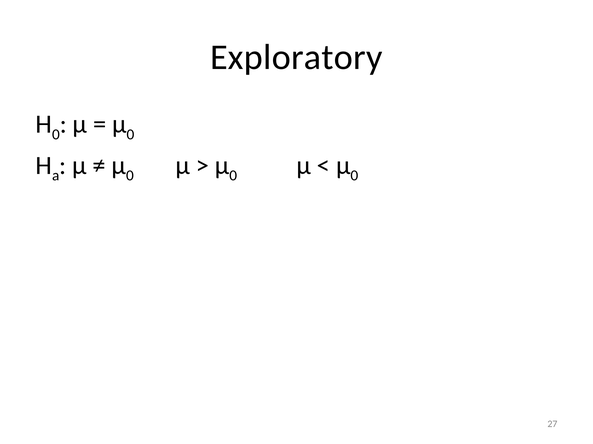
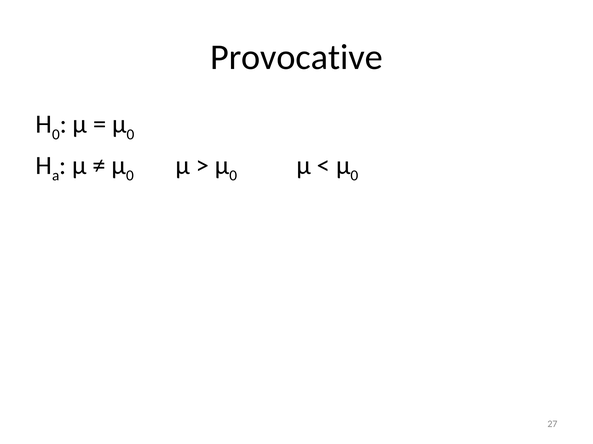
Exploratory: Exploratory -> Provocative (296, 57)
